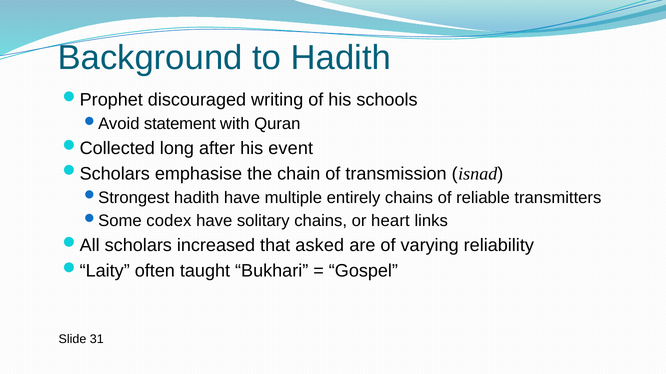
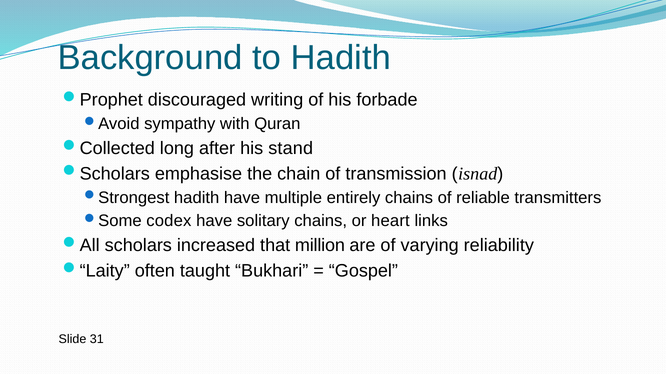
schools: schools -> forbade (387, 100)
statement: statement -> sympathy (180, 124)
event: event -> stand (291, 149)
asked: asked -> million (320, 246)
